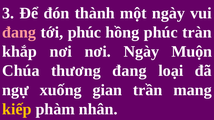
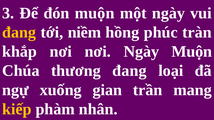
đón thành: thành -> muộn (95, 13)
đang colour: pink -> yellow (19, 32)
tới phúc: phúc -> niềm (84, 32)
